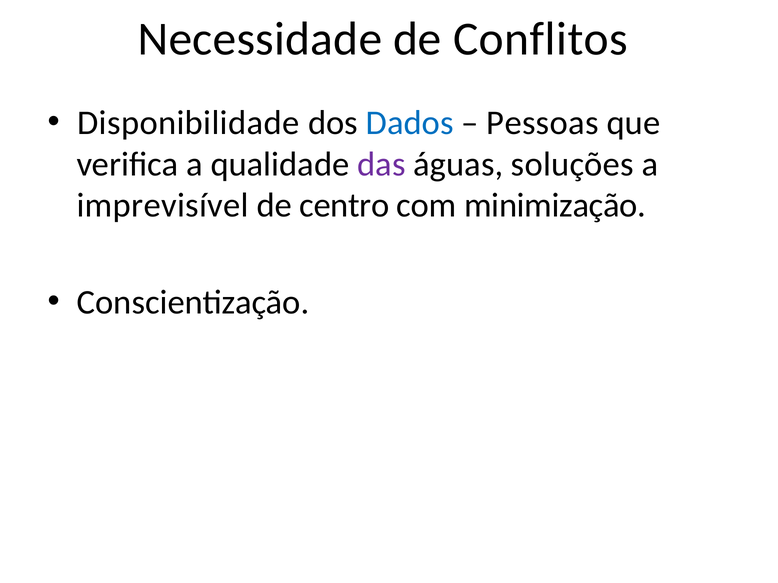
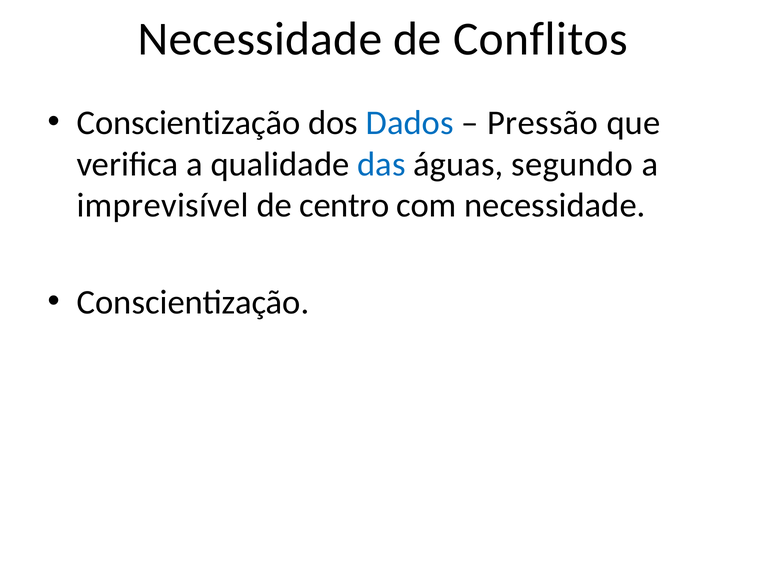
Disponibilidade: Disponibilidade -> Conscientização (189, 123)
Pessoas: Pessoas -> Pressão (543, 123)
das colour: purple -> blue (381, 164)
soluções: soluções -> segundo (572, 164)
com minimização: minimização -> necessidade (555, 206)
